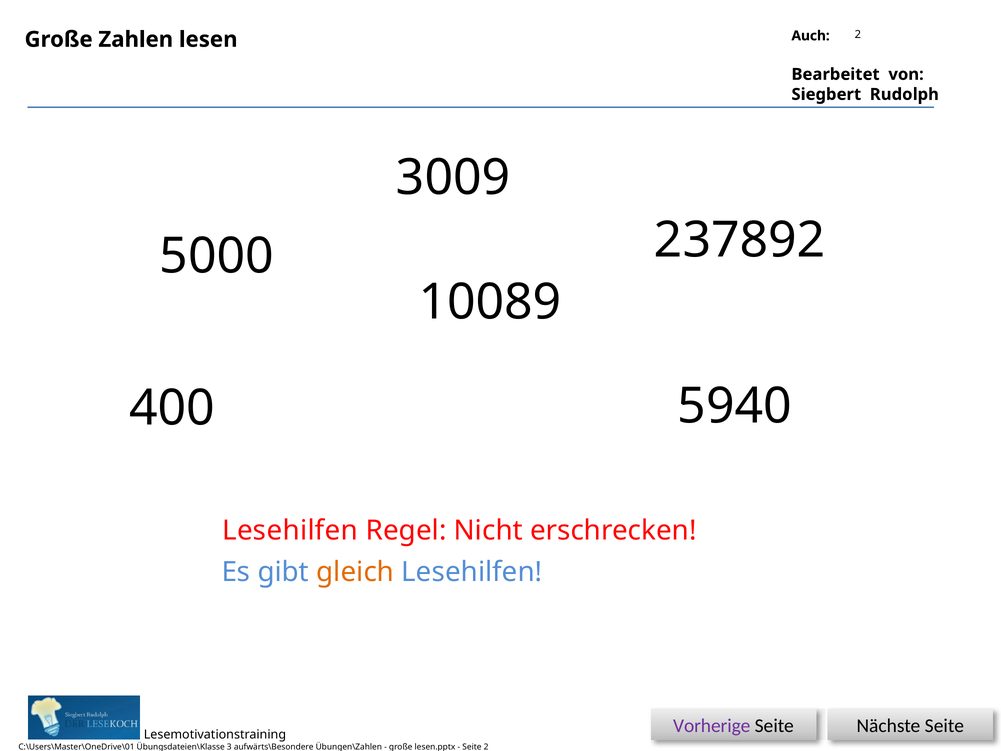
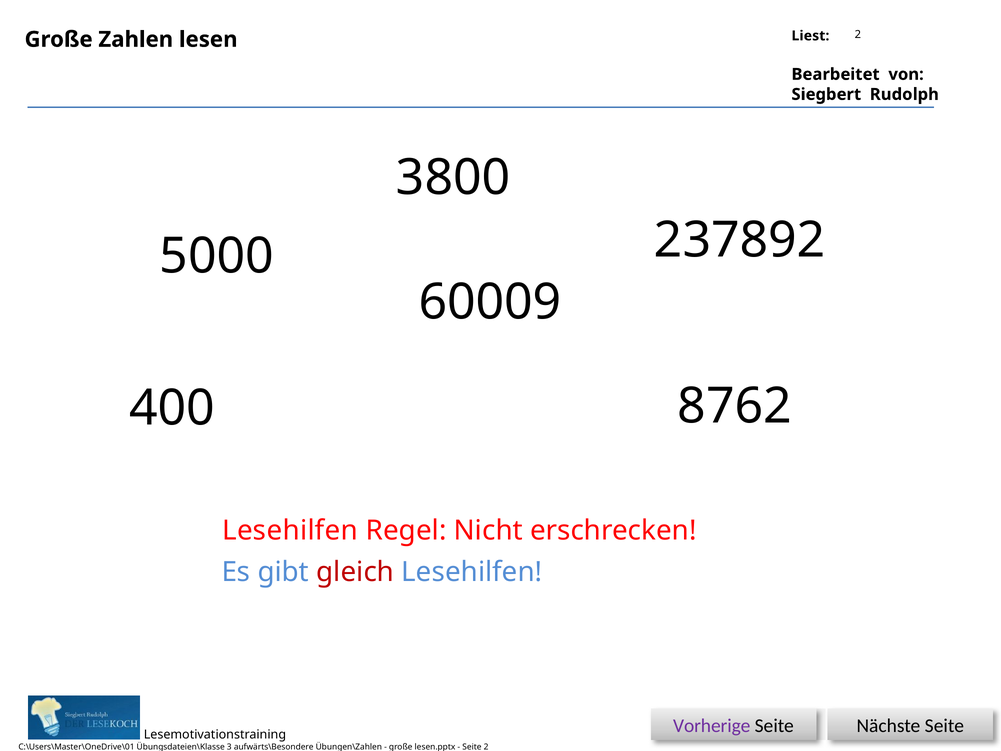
Auch: Auch -> Liest (810, 36)
3009: 3009 -> 3800 (453, 177)
10089: 10089 -> 60009 (490, 302)
5940: 5940 -> 8762 (735, 406)
gleich colour: orange -> red (355, 572)
